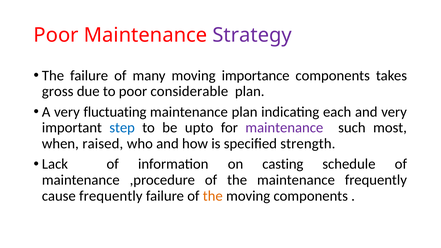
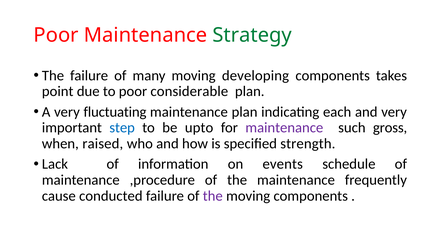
Strategy colour: purple -> green (252, 35)
importance: importance -> developing (255, 76)
gross: gross -> point (58, 91)
most: most -> gross (390, 128)
casting: casting -> events (283, 164)
cause frequently: frequently -> conducted (111, 196)
the colour: orange -> purple (213, 196)
